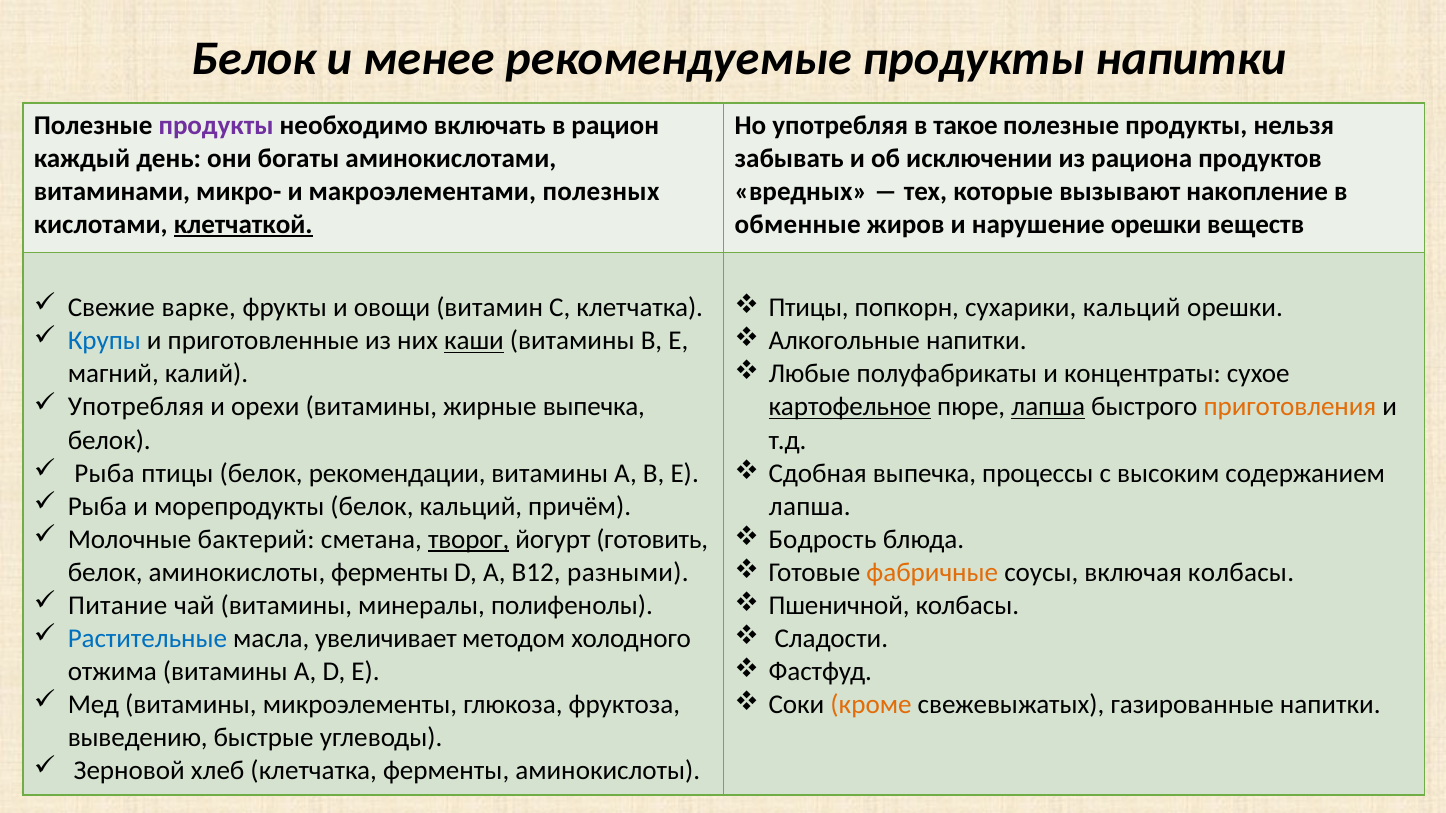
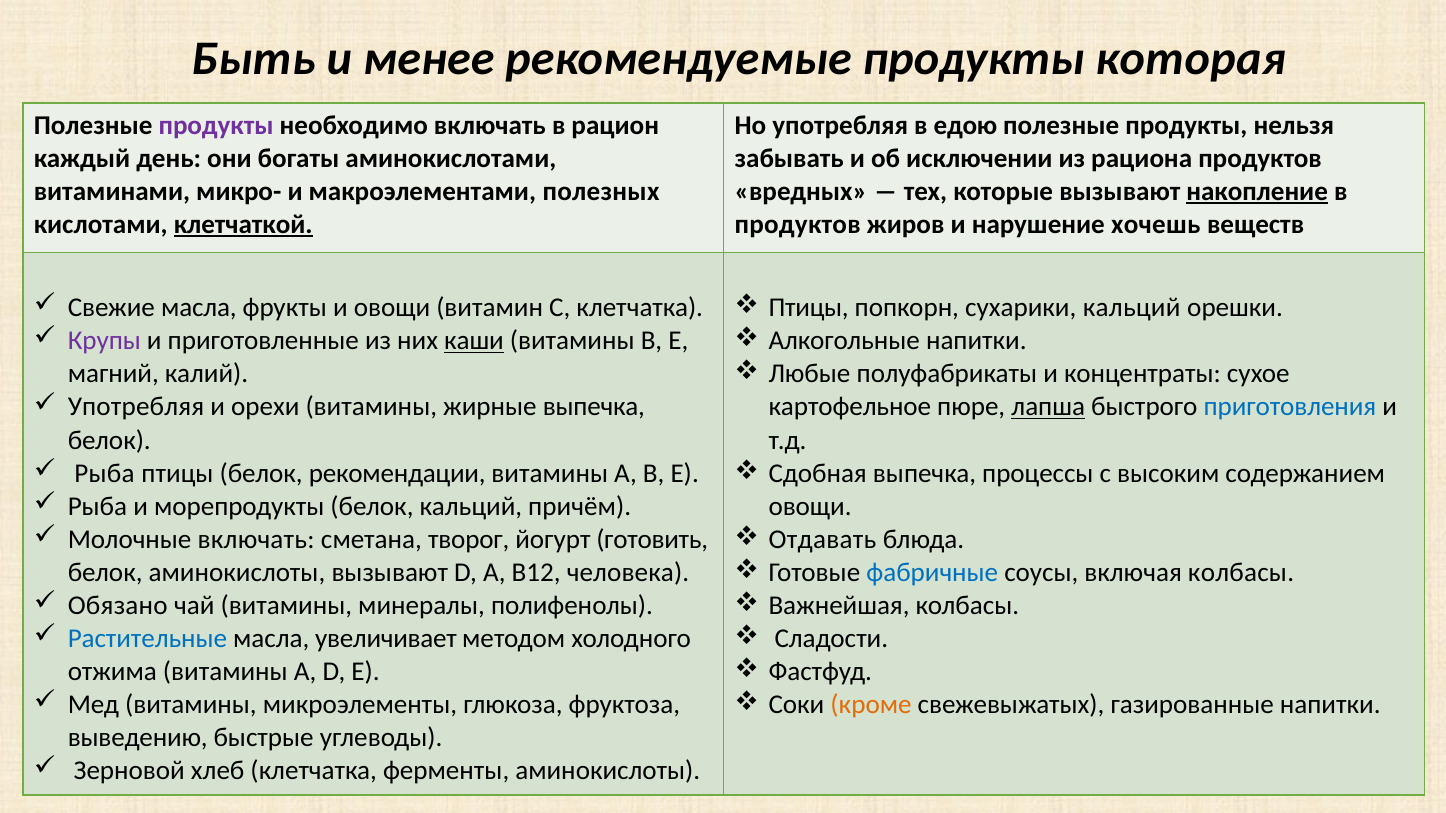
Белок: Белок -> Быть (253, 59)
продукты напитки: напитки -> которая (1191, 59)
такое: такое -> едою (965, 125)
накопление underline: none -> present (1257, 192)
обменные: обменные -> продуктов (798, 225)
нарушение орешки: орешки -> хочешь (1156, 225)
Свежие варке: варке -> масла (199, 308)
Крупы colour: blue -> purple (104, 341)
картофельное underline: present -> none (850, 407)
приготовления colour: orange -> blue (1290, 407)
лапша: лапша -> овощи (810, 506)
Молочные бактерий: бактерий -> включать (256, 540)
творог underline: present -> none (469, 540)
Бодрость: Бодрость -> Отдавать (822, 540)
фабричные colour: orange -> blue (932, 573)
аминокислоты ферменты: ферменты -> вызывают (390, 573)
разными: разными -> человека (628, 573)
Питание: Питание -> Обязано (118, 606)
Пшеничной: Пшеничной -> Важнейшая (839, 606)
